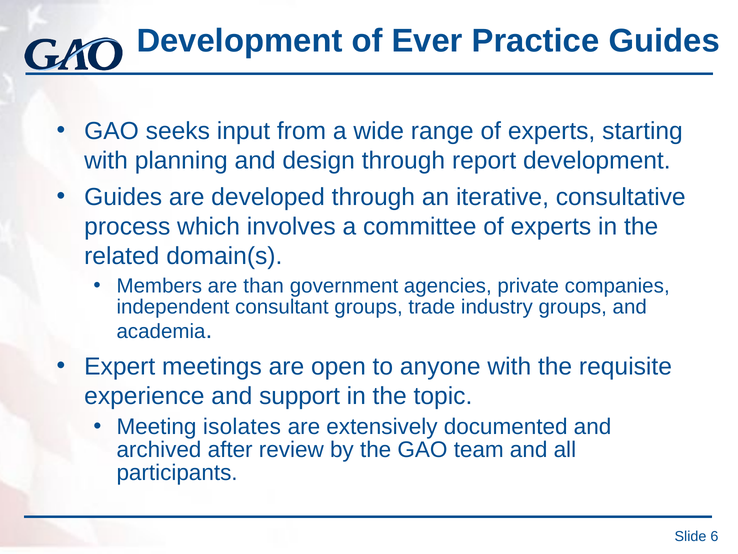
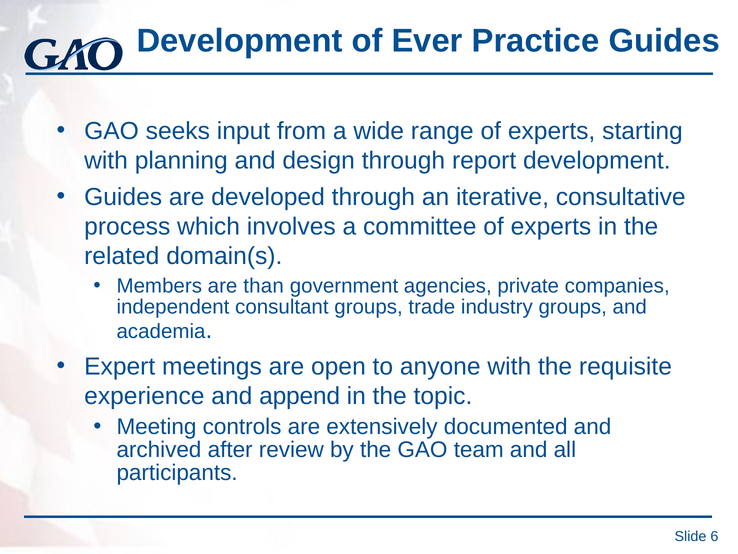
support: support -> append (300, 396)
isolates: isolates -> controls (242, 426)
